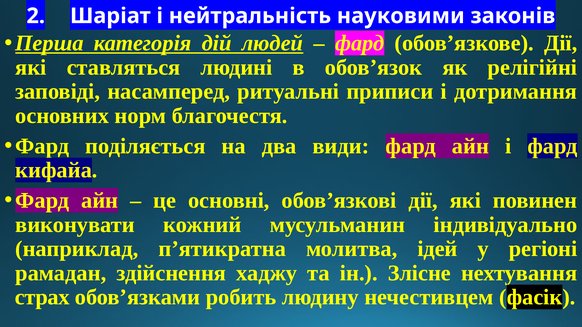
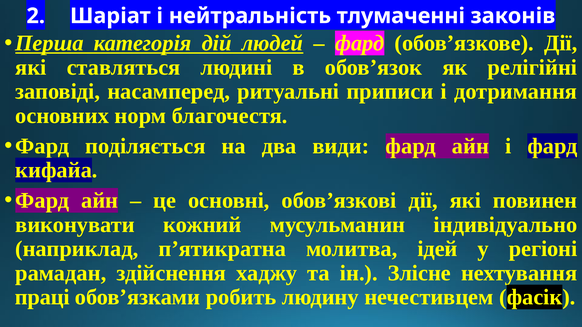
науковими: науковими -> тлумаченні (401, 16)
страх: страх -> праці (42, 298)
